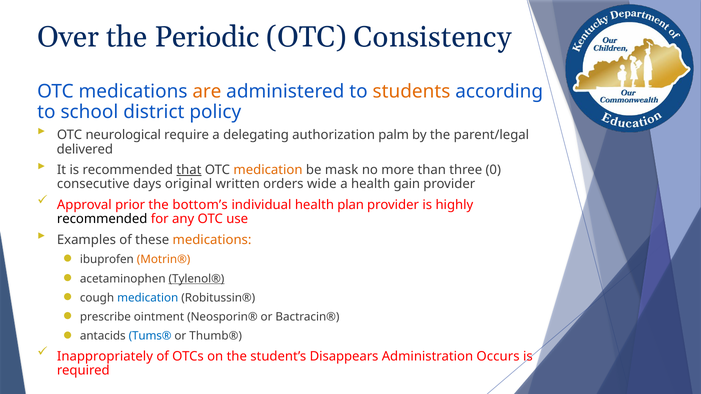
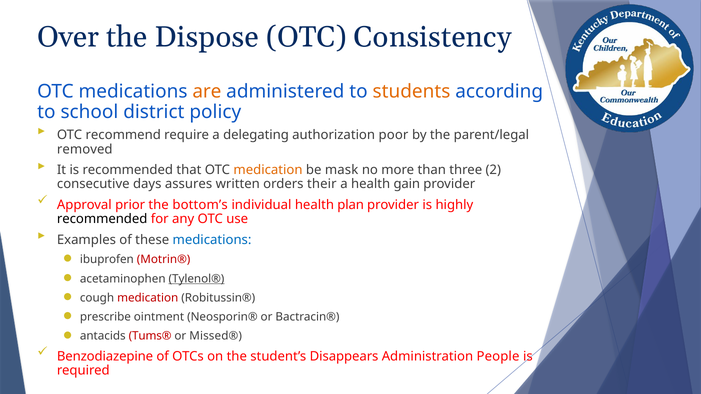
Periodic: Periodic -> Dispose (207, 37)
neurological: neurological -> recommend (123, 135)
palm: palm -> poor (393, 135)
delivered: delivered -> removed (85, 149)
that underline: present -> none (189, 170)
0: 0 -> 2 (493, 170)
original: original -> assures (189, 184)
wide: wide -> their (322, 184)
medications colour: orange -> blue (212, 240)
Motrin® colour: orange -> red (164, 260)
medication colour: blue -> red (148, 298)
Tums® colour: blue -> red (150, 336)
Thumb®: Thumb® -> Missed® (216, 336)
Inappropriately: Inappropriately -> Benzodiazepine (105, 357)
Occurs: Occurs -> People (498, 357)
